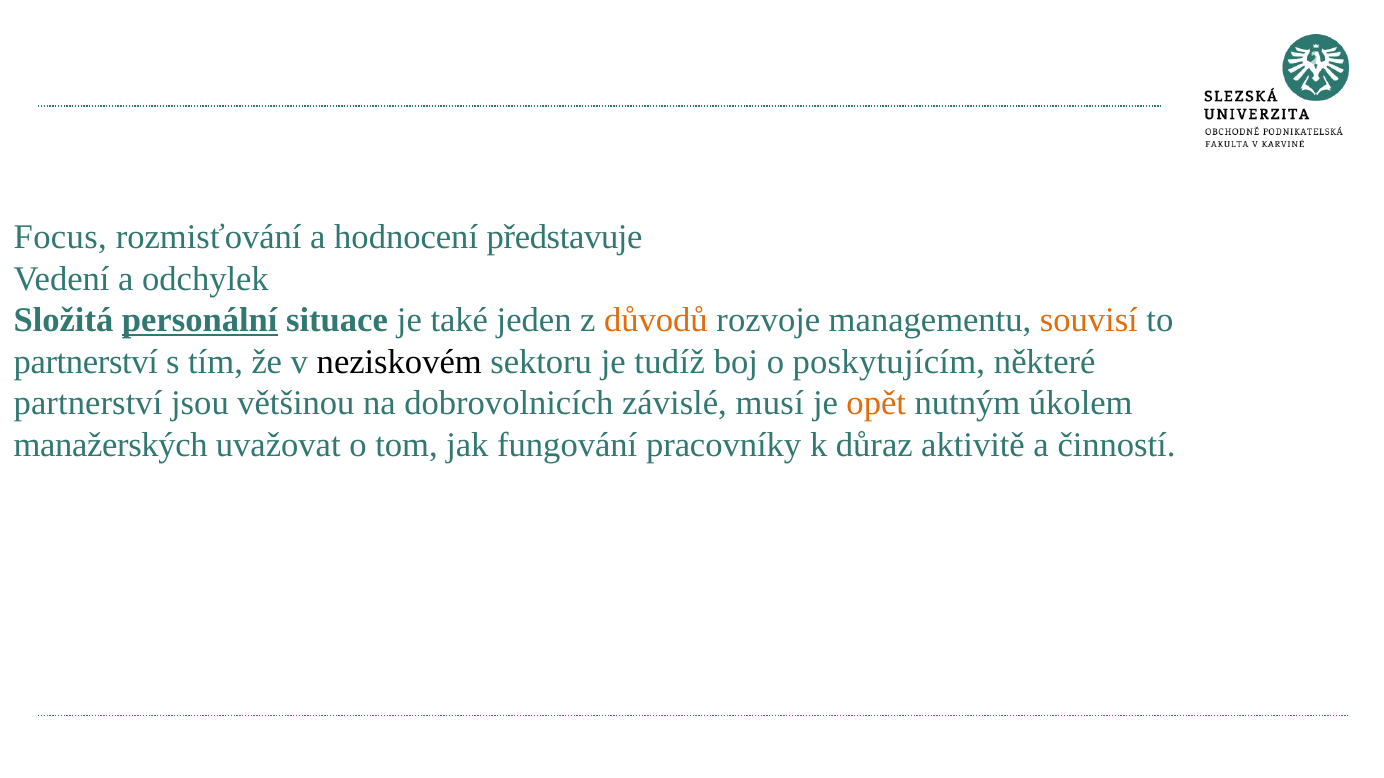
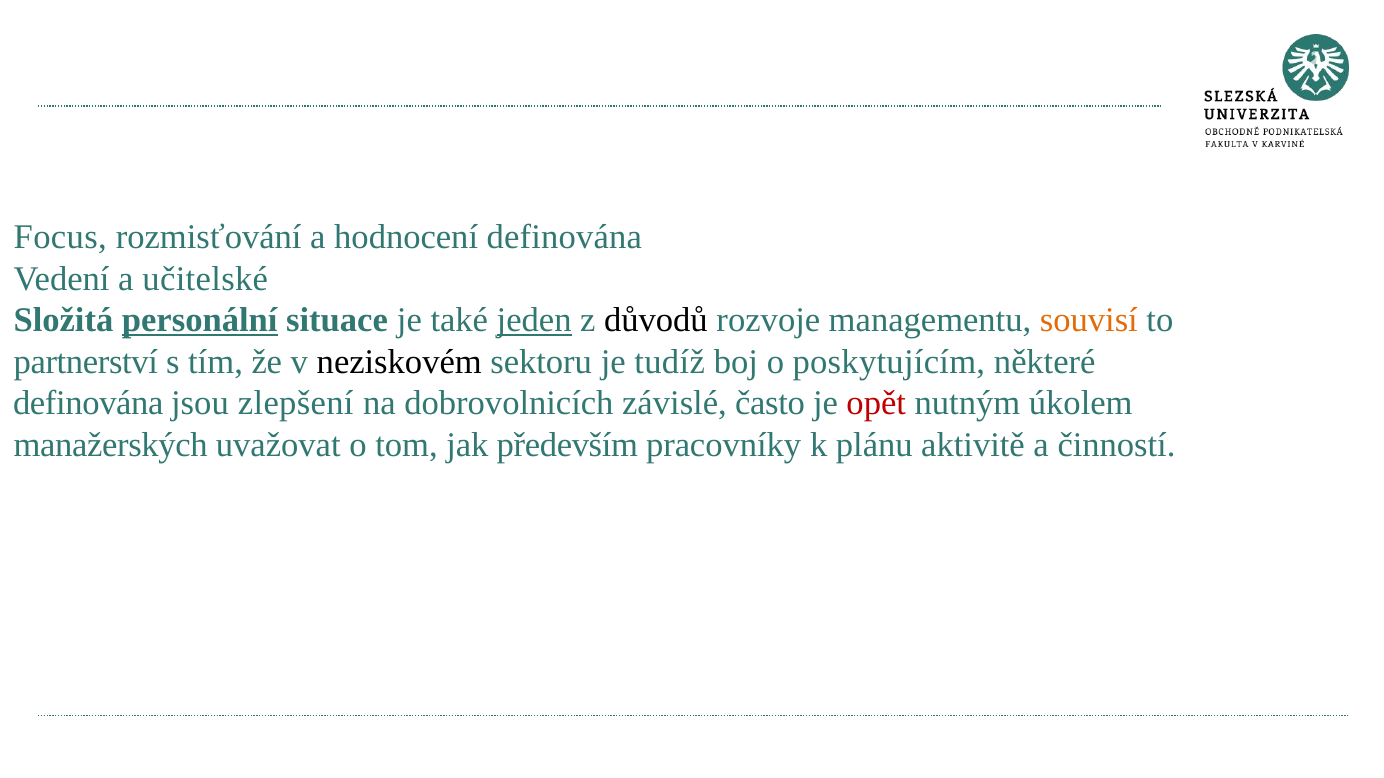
hodnocení představuje: představuje -> definována (564, 237)
odchylek: odchylek -> učitelské (205, 279)
jeden underline: none -> present (534, 320)
důvodů colour: orange -> black (656, 320)
partnerství: partnerství -> definována (88, 403)
většinou: většinou -> zlepšení (296, 403)
musí: musí -> často (770, 403)
opět colour: orange -> red (876, 403)
fungování: fungování -> především (567, 445)
důraz: důraz -> plánu (874, 445)
